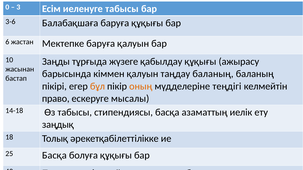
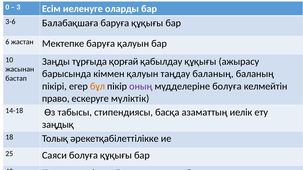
иеленуге табысы: табысы -> оларды (122, 9)
жүзеге: жүзеге -> қорғай (124, 62)
оның colour: orange -> purple (141, 86)
мүдделеріне теңдігі: теңдігі -> болуға (227, 86)
мысалы: мысалы -> мүліктік (130, 99)
25 Басқа: Басқа -> Саяси (54, 156)
